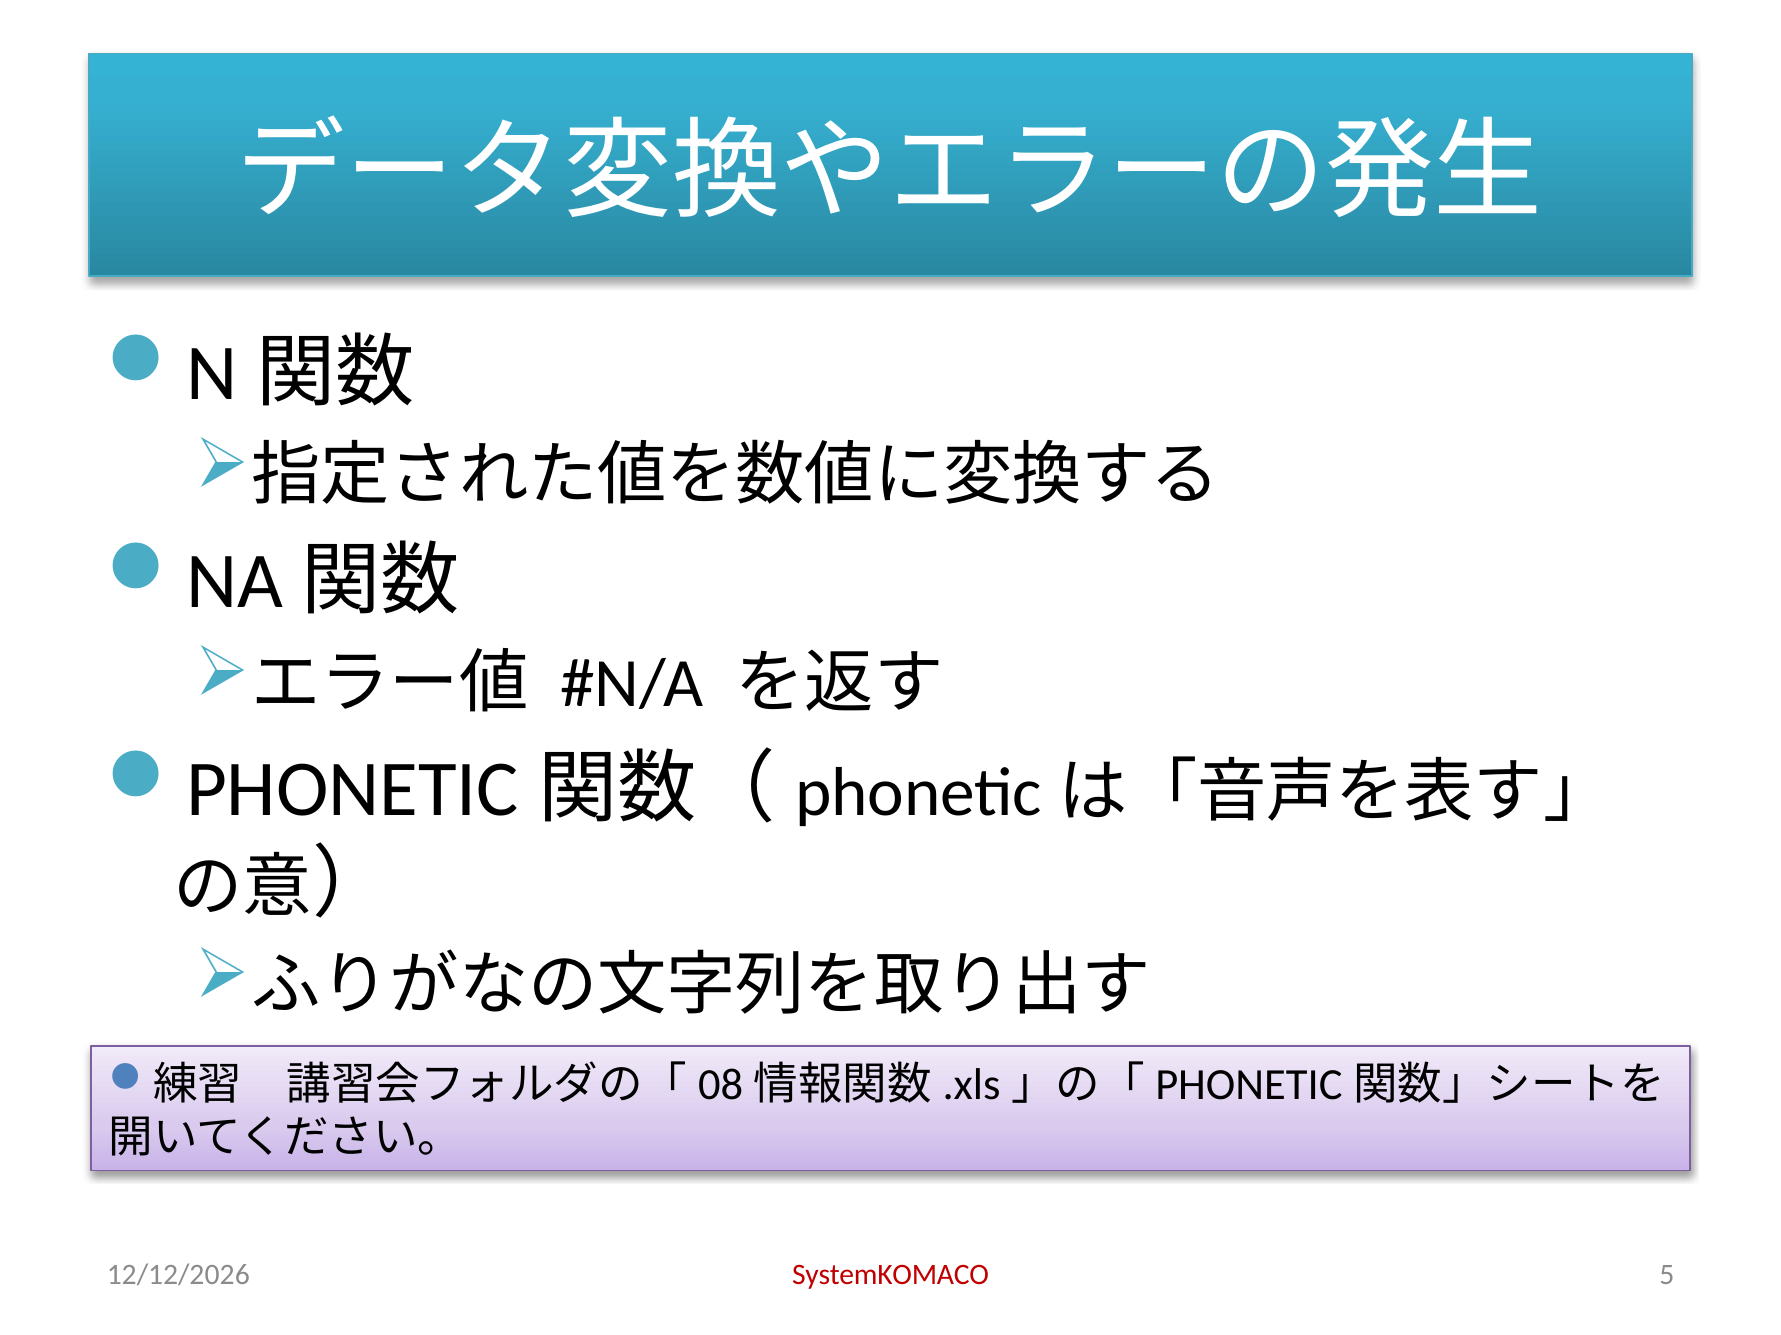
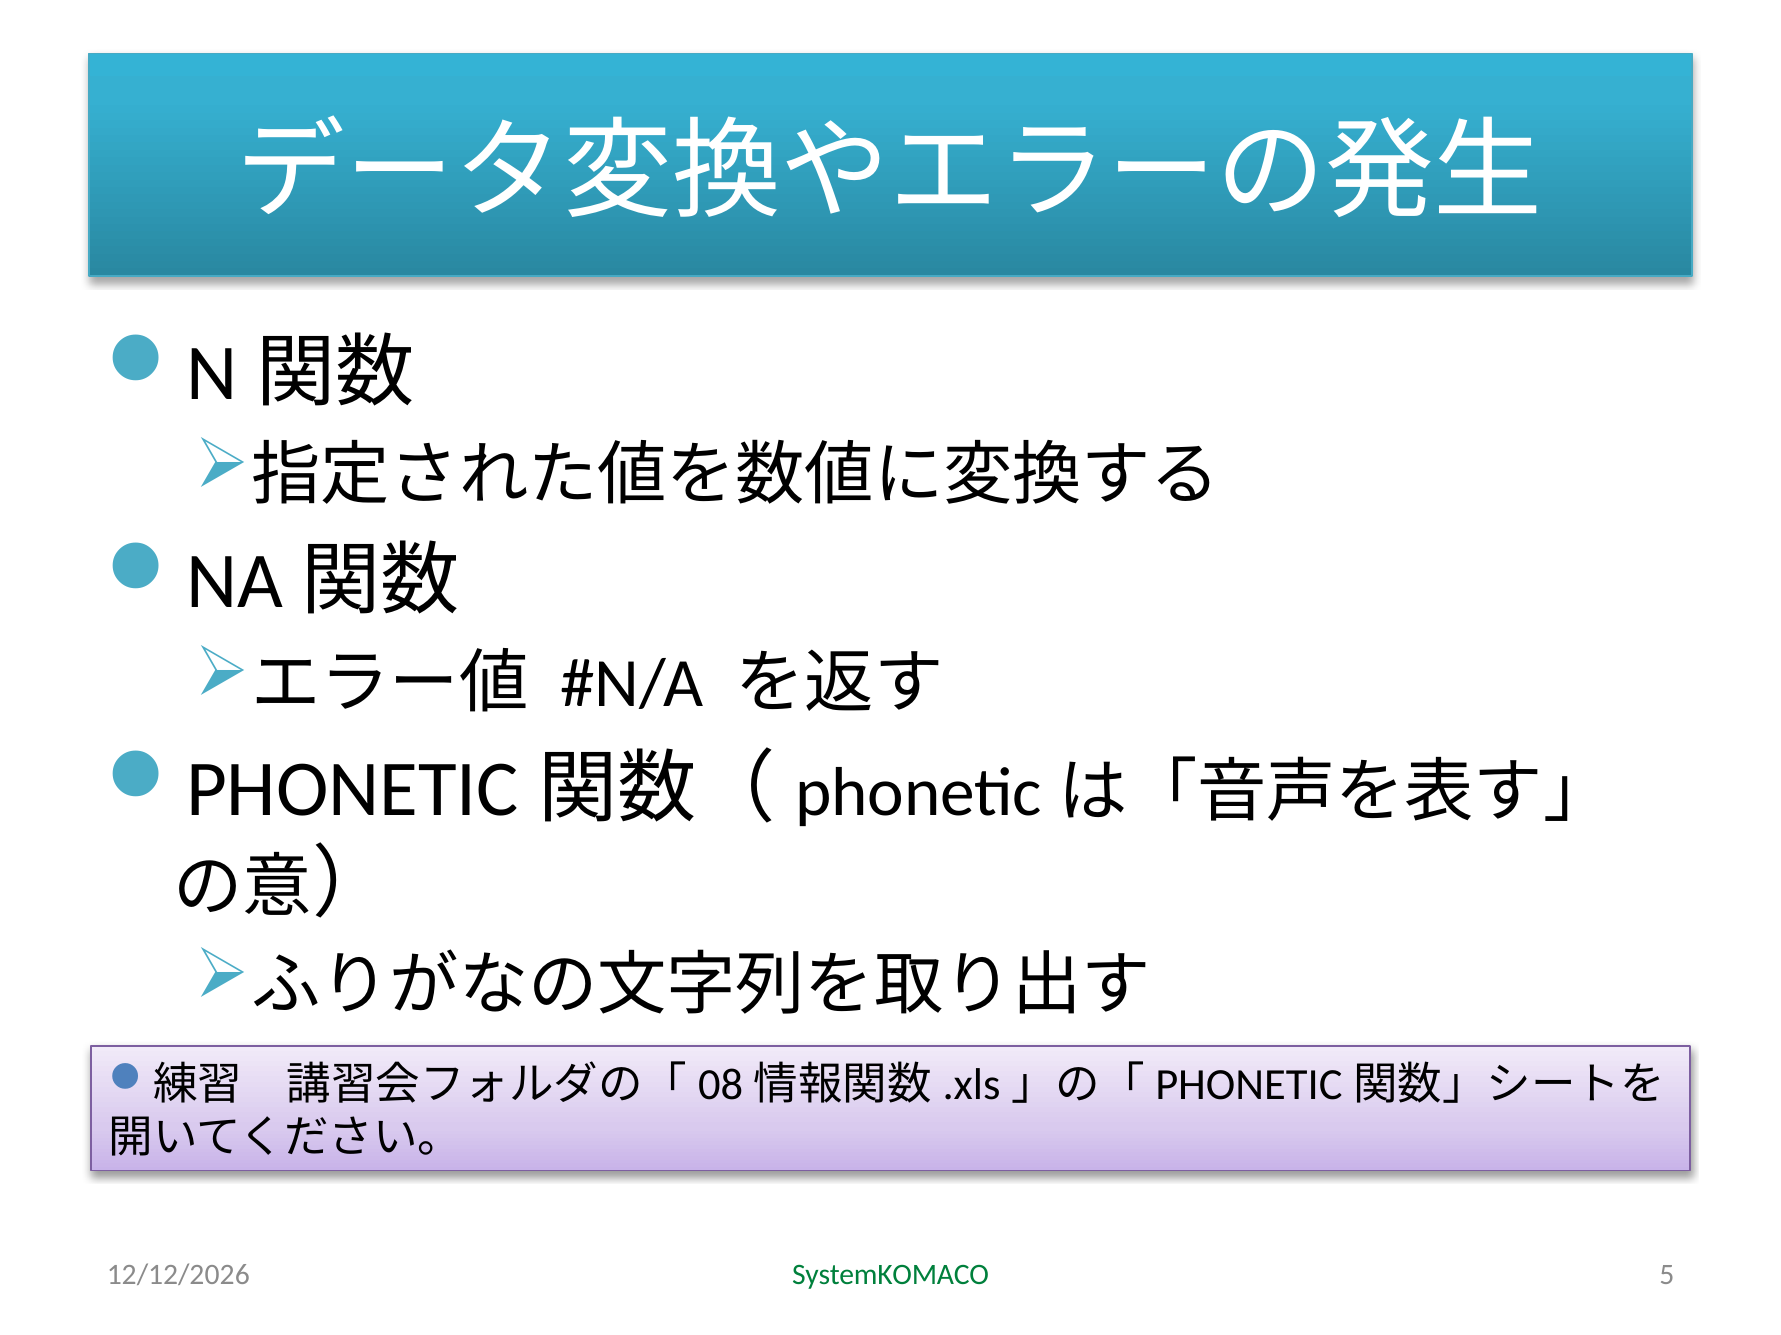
SystemKOMACO colour: red -> green (890, 1276)
